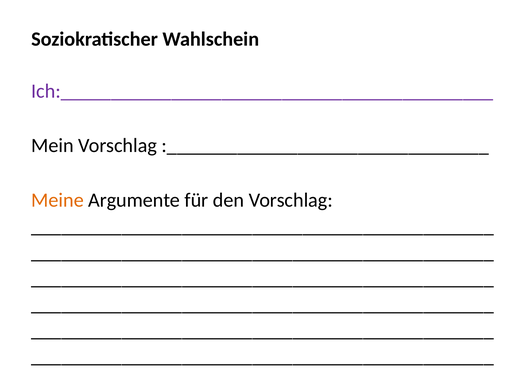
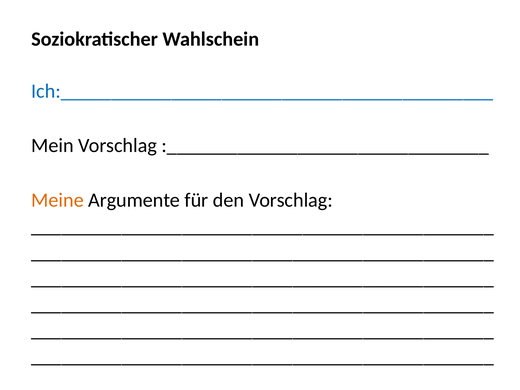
Ich:___________________________________________ colour: purple -> blue (262, 91)
